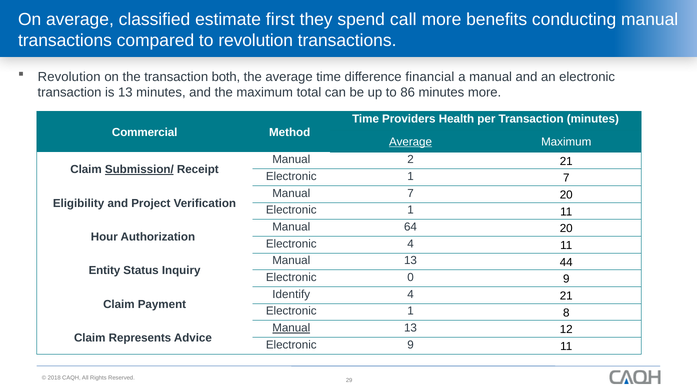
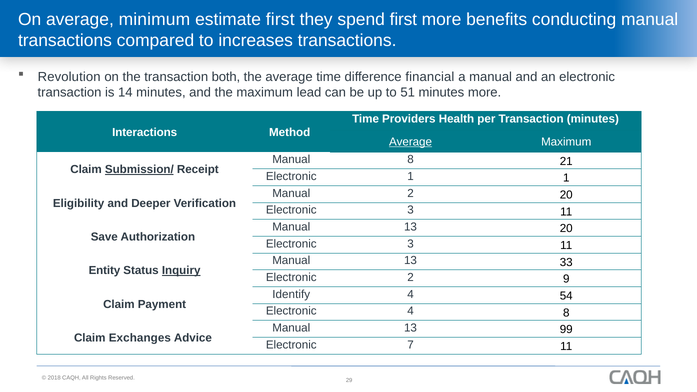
classified: classified -> minimum (154, 20)
spend call: call -> first (403, 20)
to revolution: revolution -> increases (256, 41)
is 13: 13 -> 14 (125, 92)
total: total -> lead (309, 92)
86: 86 -> 51 (408, 92)
Commercial: Commercial -> Interactions (145, 132)
Manual 2: 2 -> 8 (410, 160)
1 7: 7 -> 1 (566, 178)
Manual 7: 7 -> 2 (410, 193)
Project: Project -> Deeper (151, 203)
1: 1 -> 3 (410, 210)
64: 64 -> 13 (410, 227)
Hour: Hour -> Save (104, 237)
4: 4 -> 3 (410, 244)
44: 44 -> 33 (566, 262)
Inquiry underline: none -> present (181, 271)
Electronic 0: 0 -> 2 (410, 278)
4 21: 21 -> 54 (566, 296)
1: 1 -> 4 (410, 311)
Manual underline: present -> none (291, 328)
12: 12 -> 99 (566, 330)
Represents: Represents -> Exchanges (140, 338)
Electronic 9: 9 -> 7 (410, 345)
